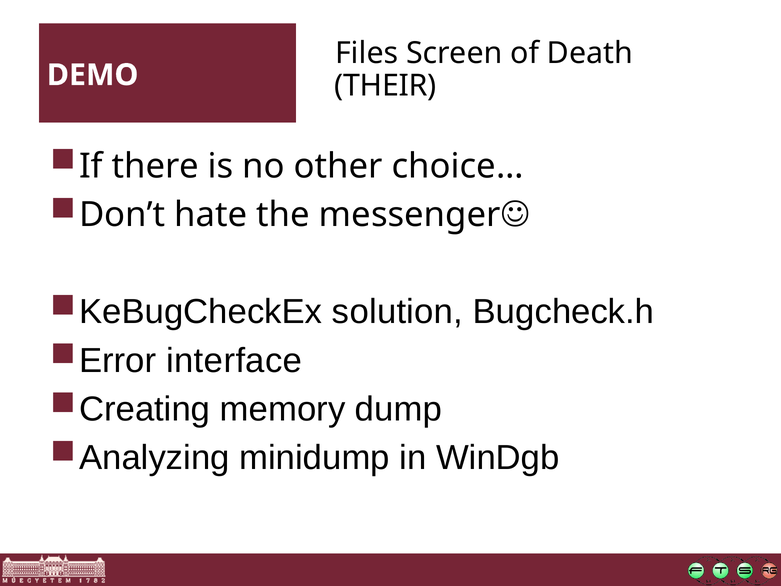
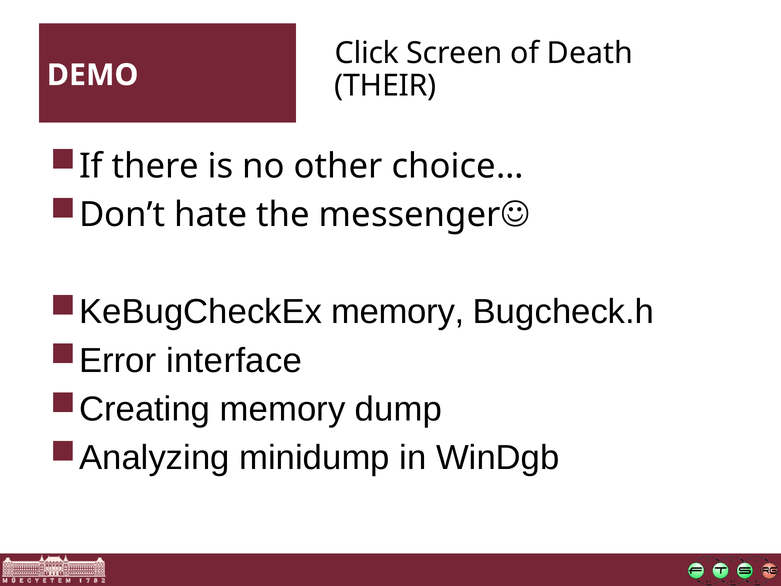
Files: Files -> Click (367, 53)
solution: solution -> memory (398, 312)
